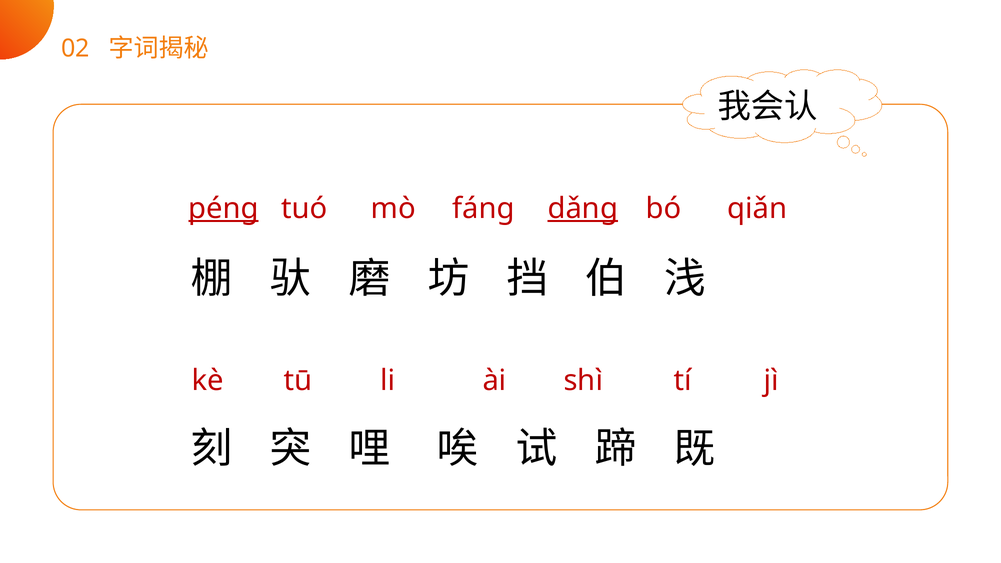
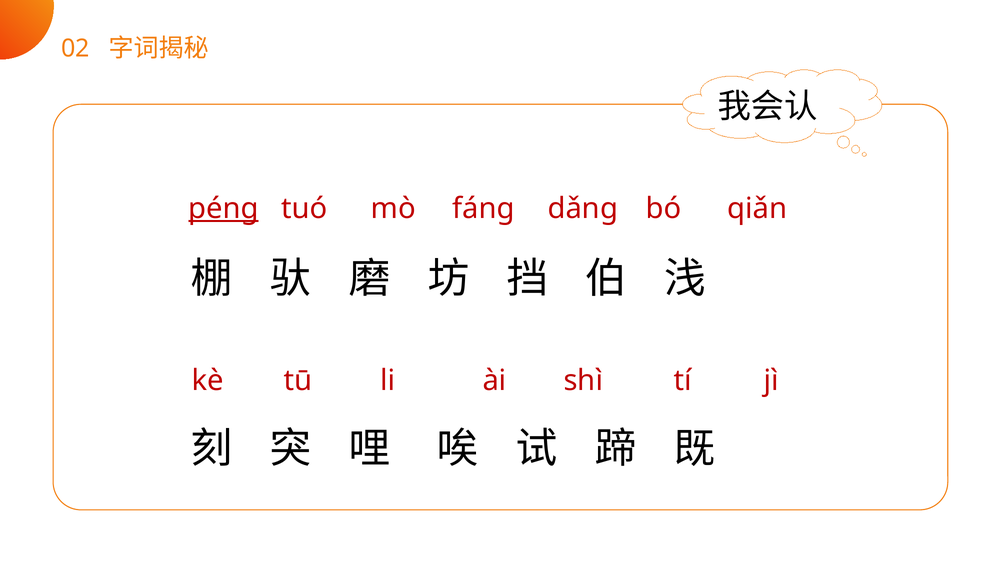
dǎnɡ underline: present -> none (583, 208)
